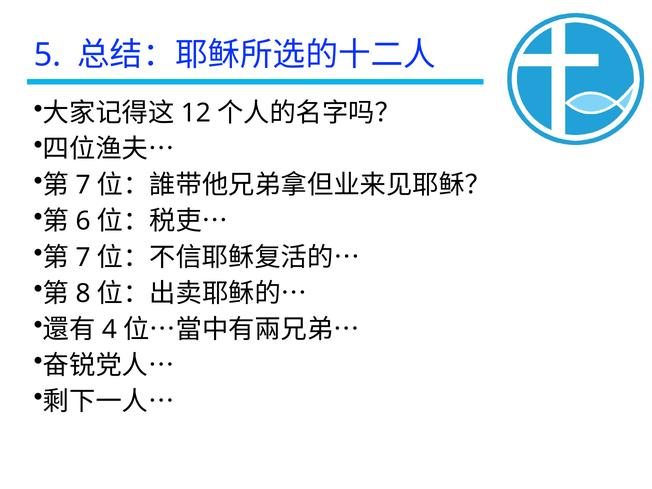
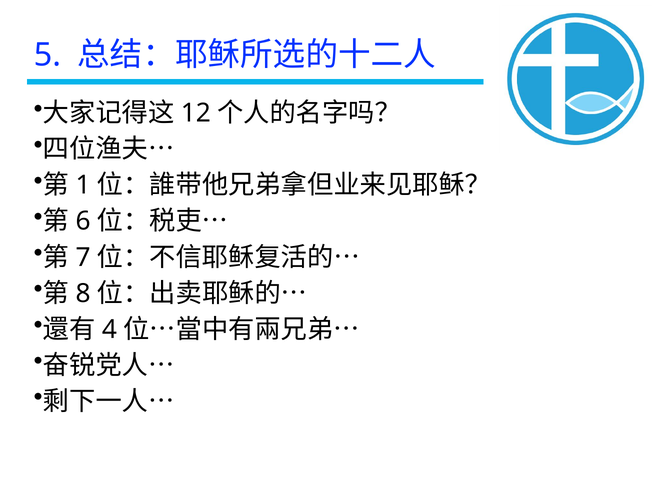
7: 7 -> 1 (83, 185)
